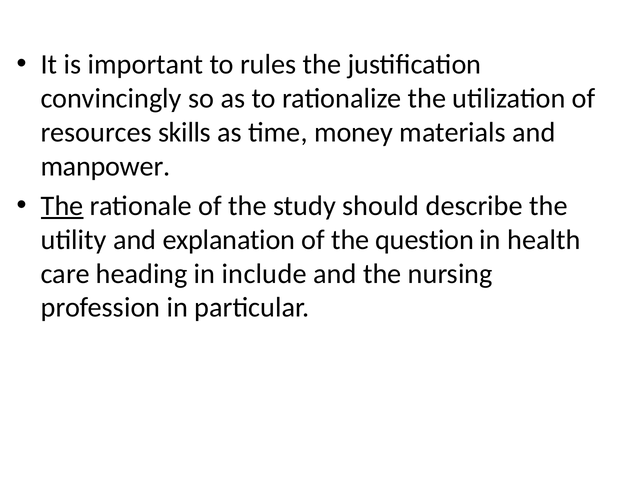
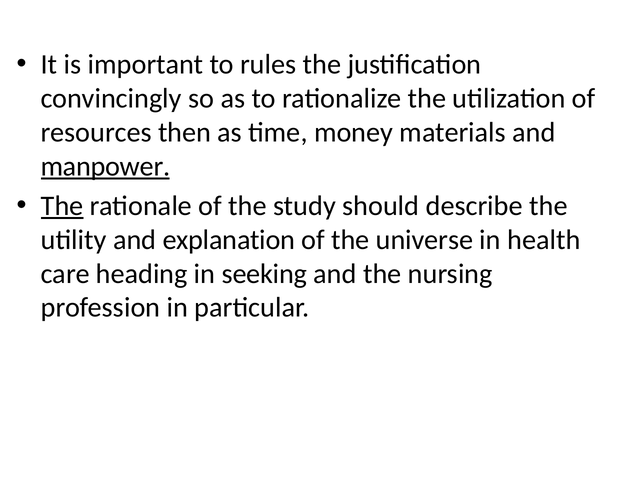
skills: skills -> then (184, 132)
manpower underline: none -> present (105, 166)
question: question -> universe (425, 240)
include: include -> seeking (264, 274)
